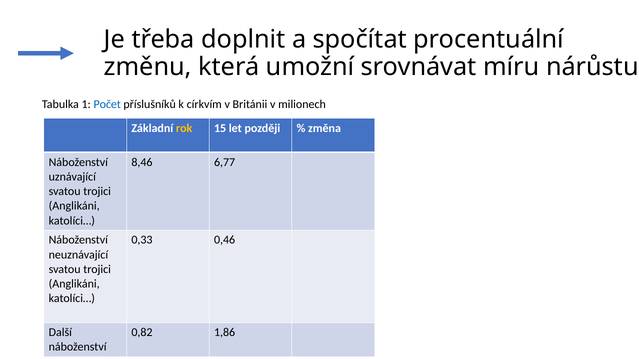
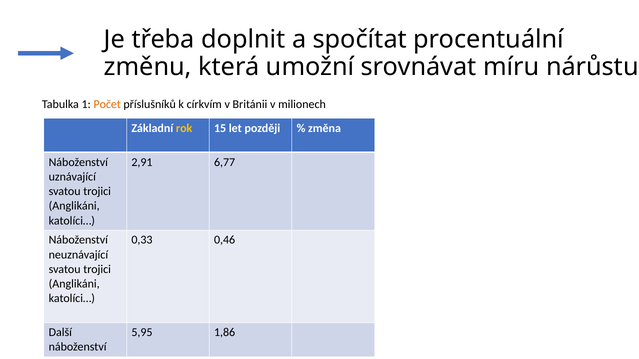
Počet colour: blue -> orange (107, 104)
8,46: 8,46 -> 2,91 (142, 162)
0,82: 0,82 -> 5,95 (142, 333)
